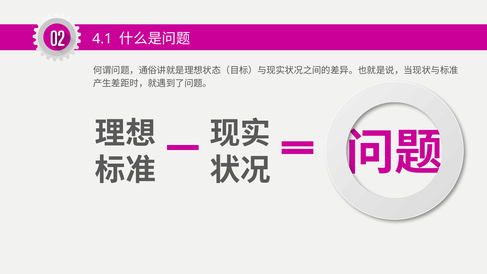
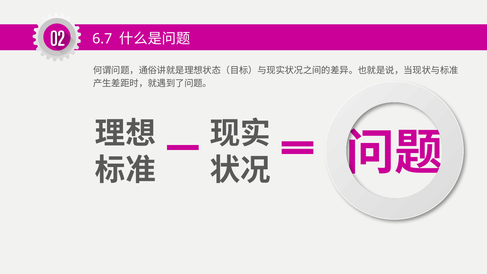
4.1: 4.1 -> 6.7 (102, 39)
